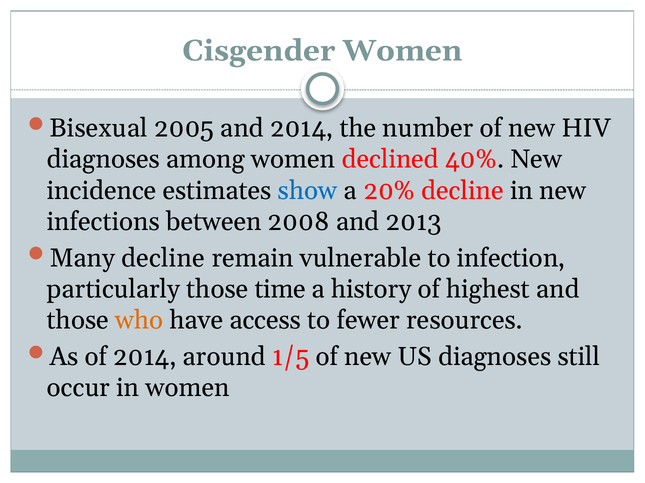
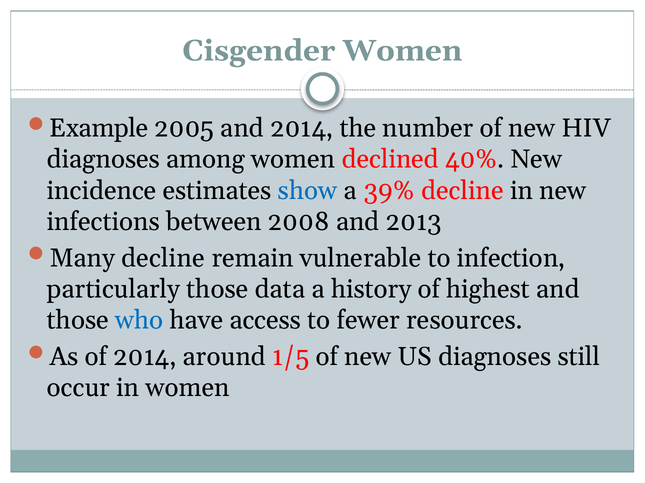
Bisexual: Bisexual -> Example (99, 128)
20%: 20% -> 39% (389, 191)
time: time -> data (280, 290)
who colour: orange -> blue (139, 321)
